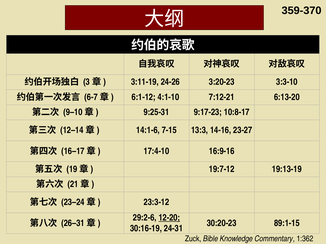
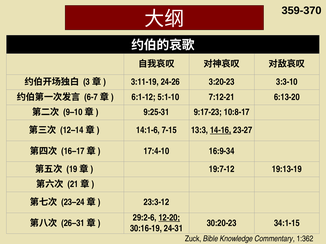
4:1-10: 4:1-10 -> 5:1-10 (168, 97)
14-16 underline: none -> present (221, 130)
16:9-16: 16:9-16 -> 16:9-34 (222, 151)
89:1-15: 89:1-15 -> 34:1-15 (287, 224)
